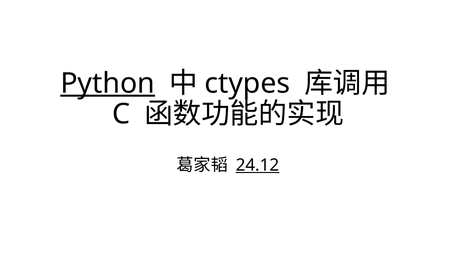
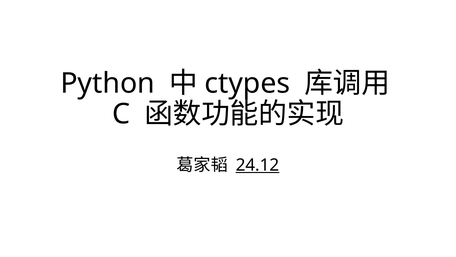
Python underline: present -> none (108, 83)
